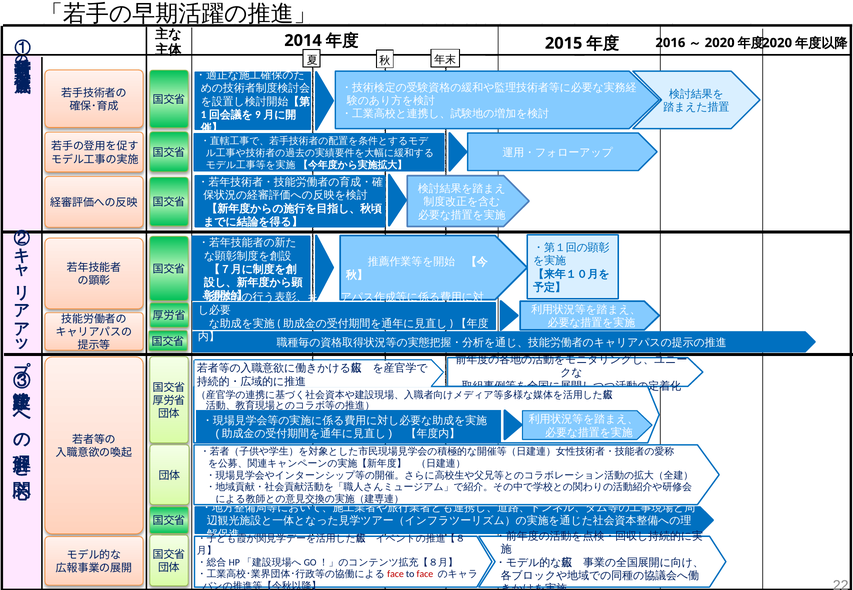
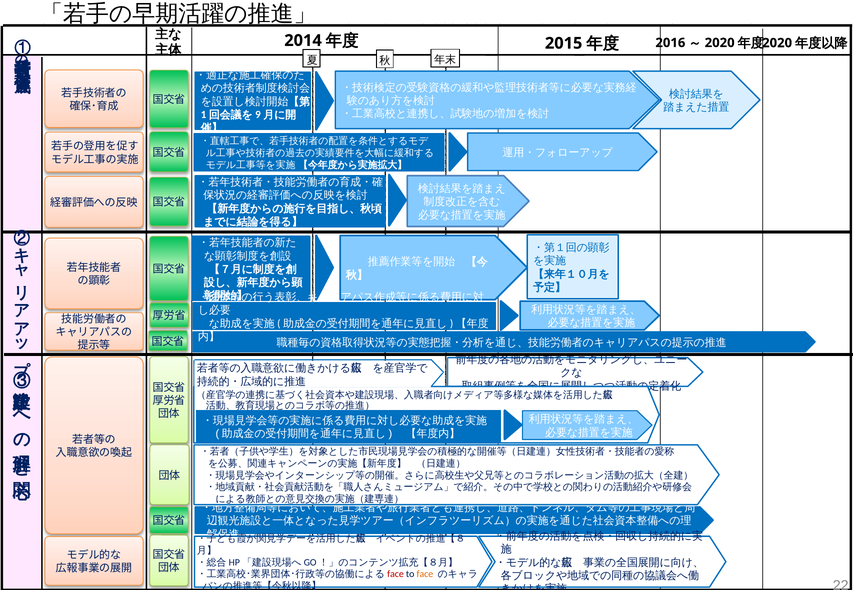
face colour: red -> orange (425, 575)
